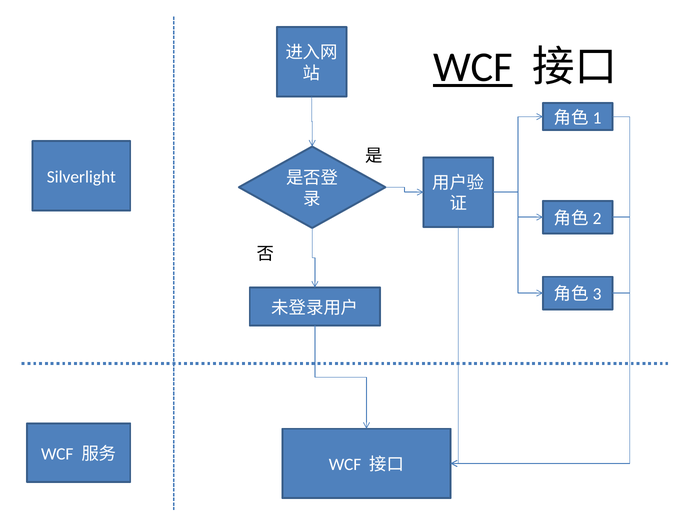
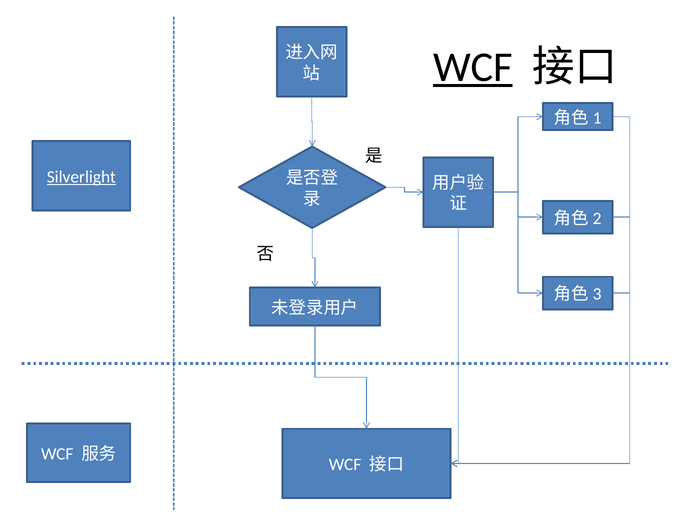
Silverlight underline: none -> present (81, 177)
